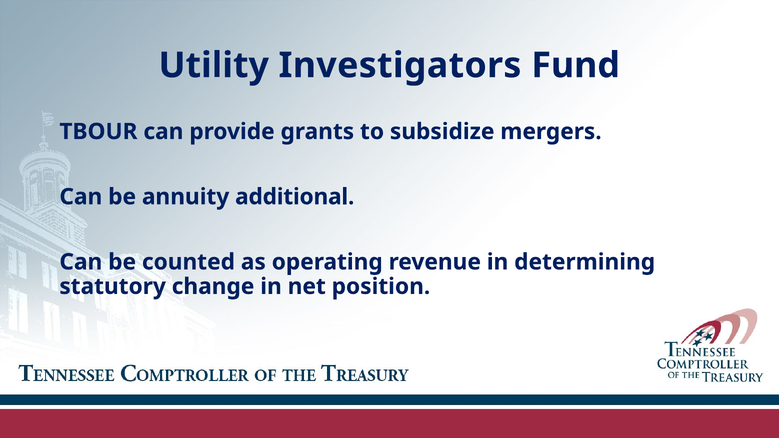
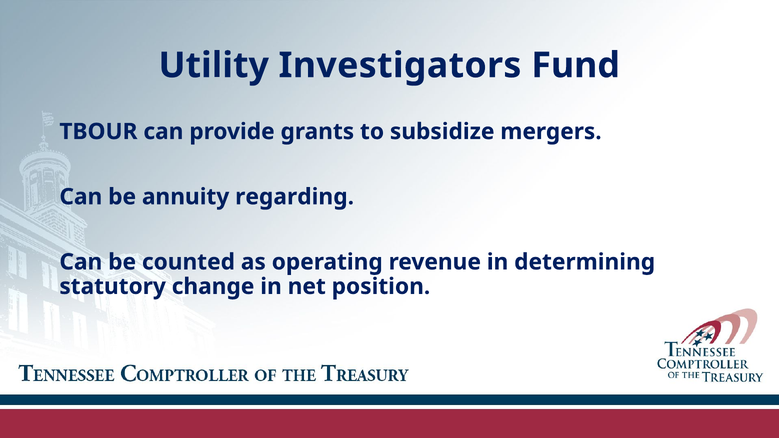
additional: additional -> regarding (295, 197)
